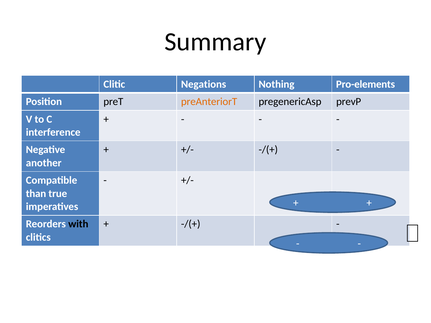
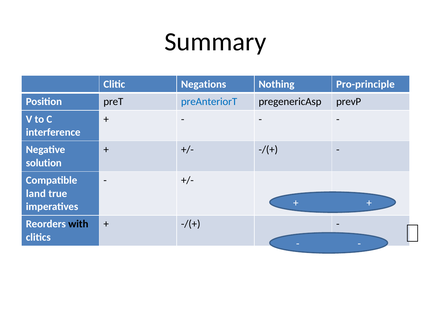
Pro-elements: Pro-elements -> Pro-principle (365, 84)
preAnteriorT colour: orange -> blue (209, 102)
another: another -> solution (44, 163)
than: than -> land (36, 194)
